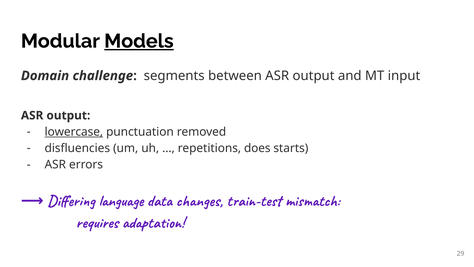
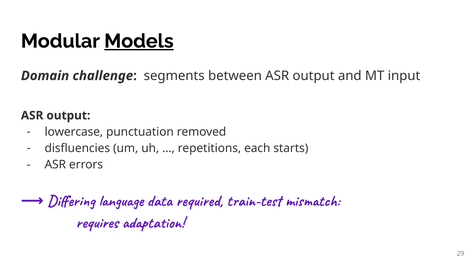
lowercase underline: present -> none (74, 132)
does: does -> each (257, 148)
changes: changes -> required (199, 200)
